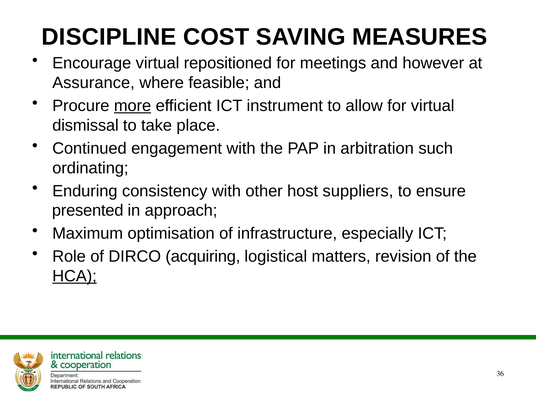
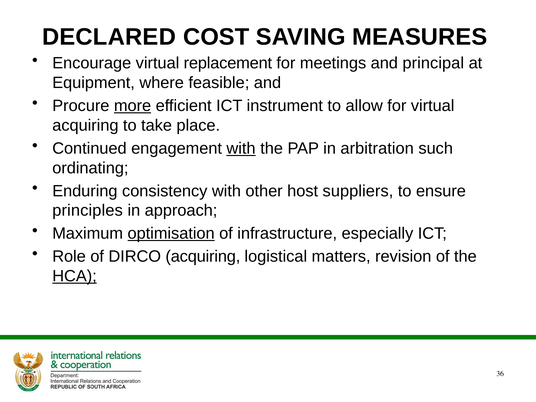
DISCIPLINE: DISCIPLINE -> DECLARED (109, 37)
repositioned: repositioned -> replacement (228, 63)
however: however -> principal (433, 63)
Assurance: Assurance -> Equipment (94, 83)
dismissal: dismissal -> acquiring (85, 125)
with underline: none -> present (241, 148)
presented: presented -> principles (88, 211)
optimisation underline: none -> present (171, 233)
